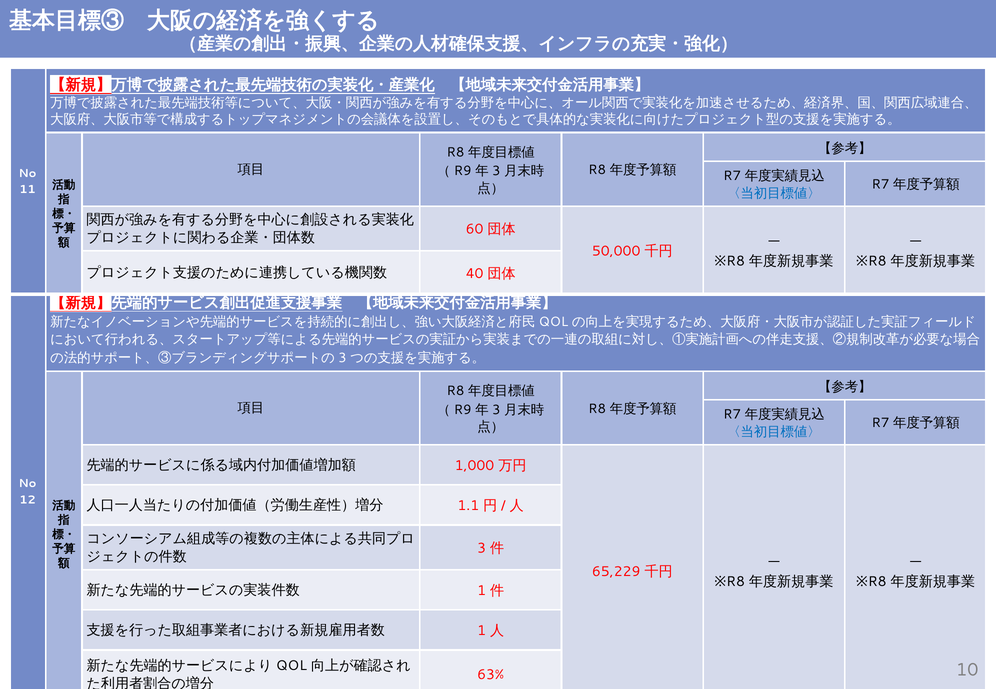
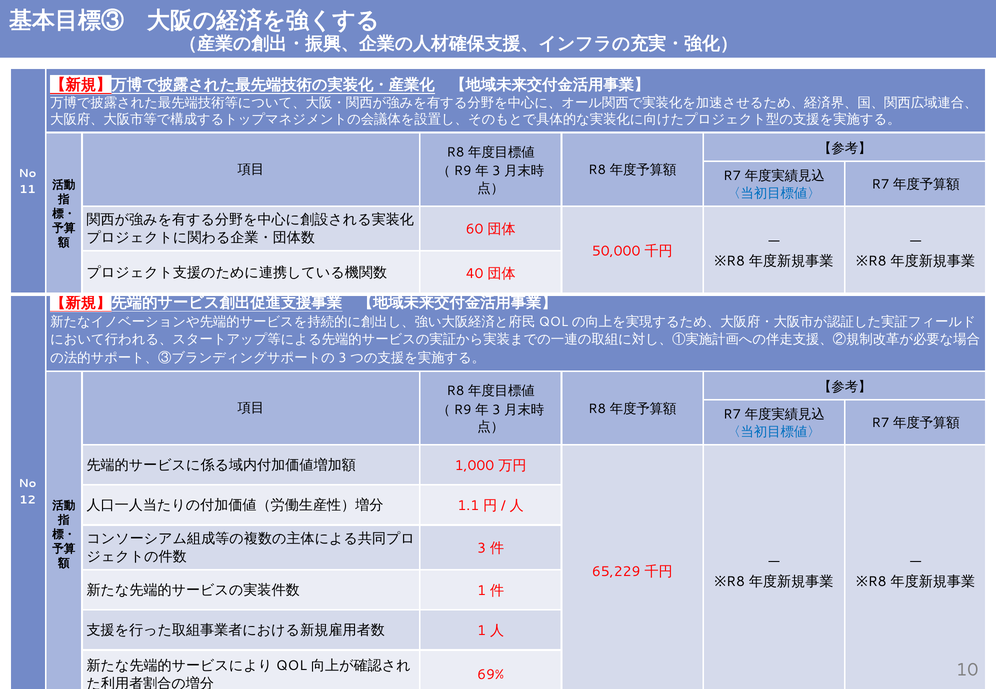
63%: 63% -> 69% (491, 675)
